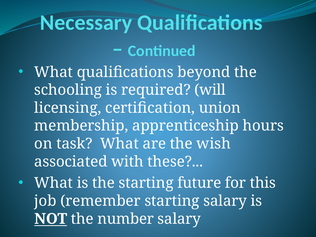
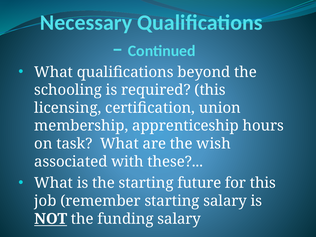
required will: will -> this (210, 90)
number: number -> funding (126, 219)
